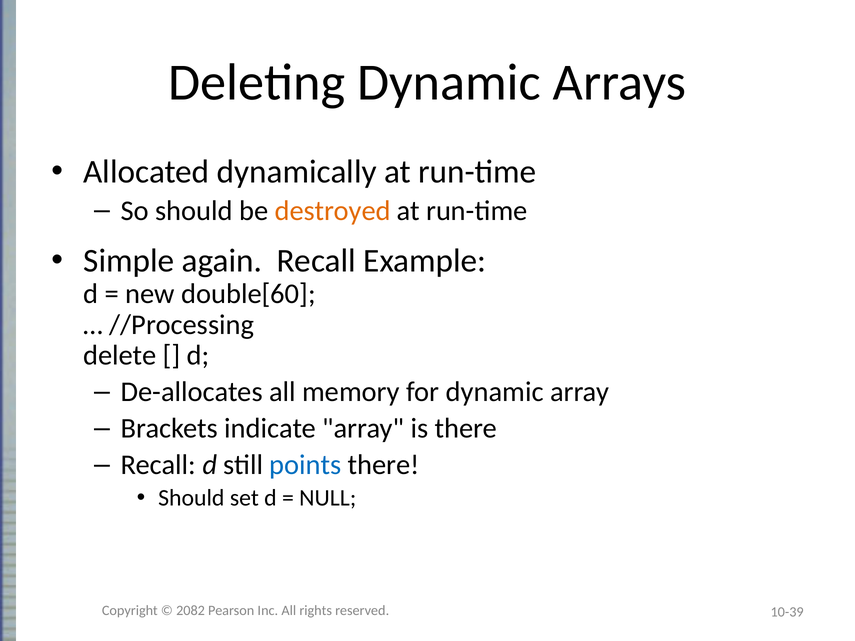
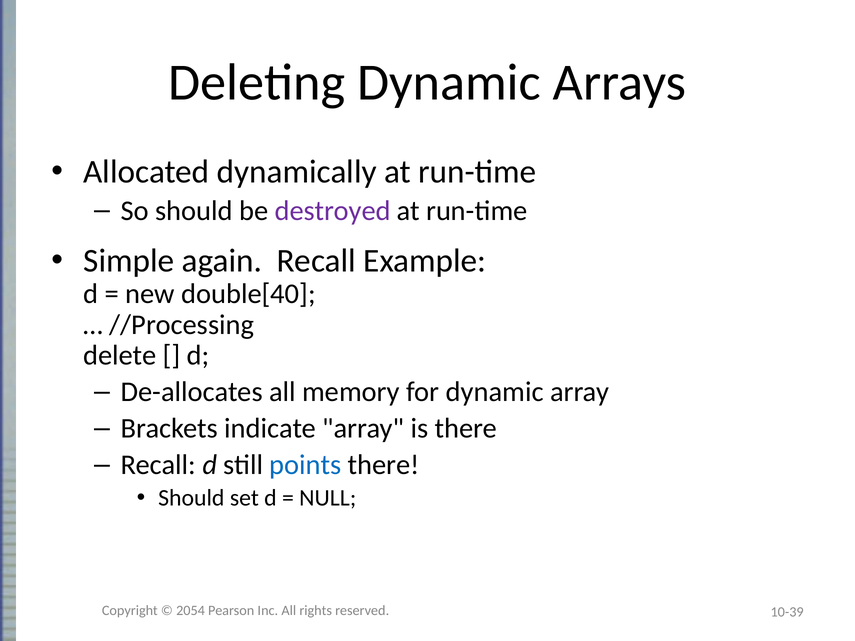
destroyed colour: orange -> purple (333, 211)
double[60: double[60 -> double[40 (248, 294)
2082: 2082 -> 2054 (191, 611)
